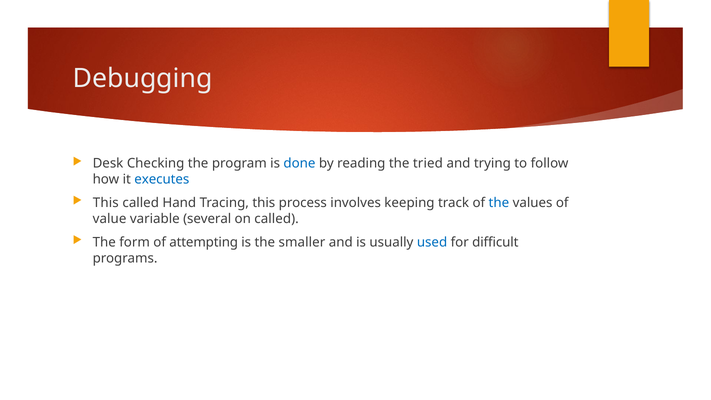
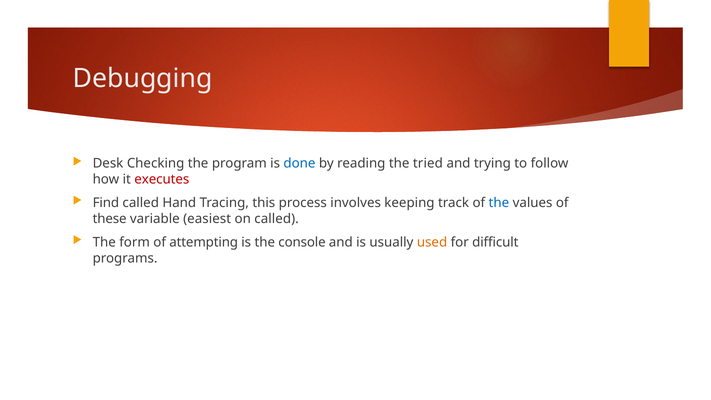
executes colour: blue -> red (162, 179)
This: This -> Find (106, 203)
value: value -> these (110, 219)
several: several -> easiest (207, 219)
smaller: smaller -> console (302, 242)
used colour: blue -> orange (432, 242)
